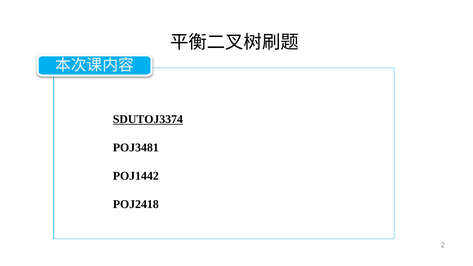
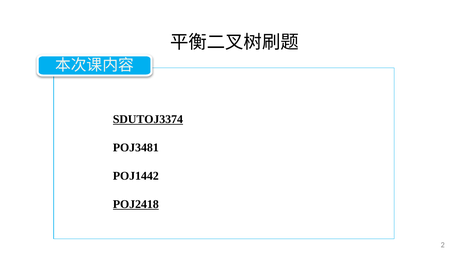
POJ2418 underline: none -> present (136, 204)
